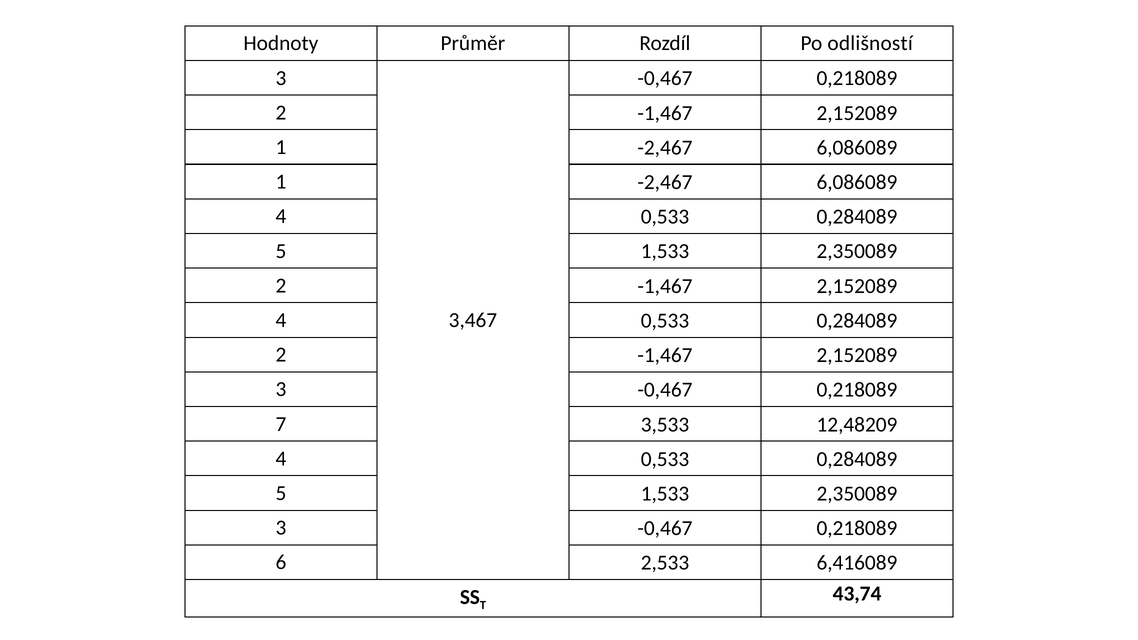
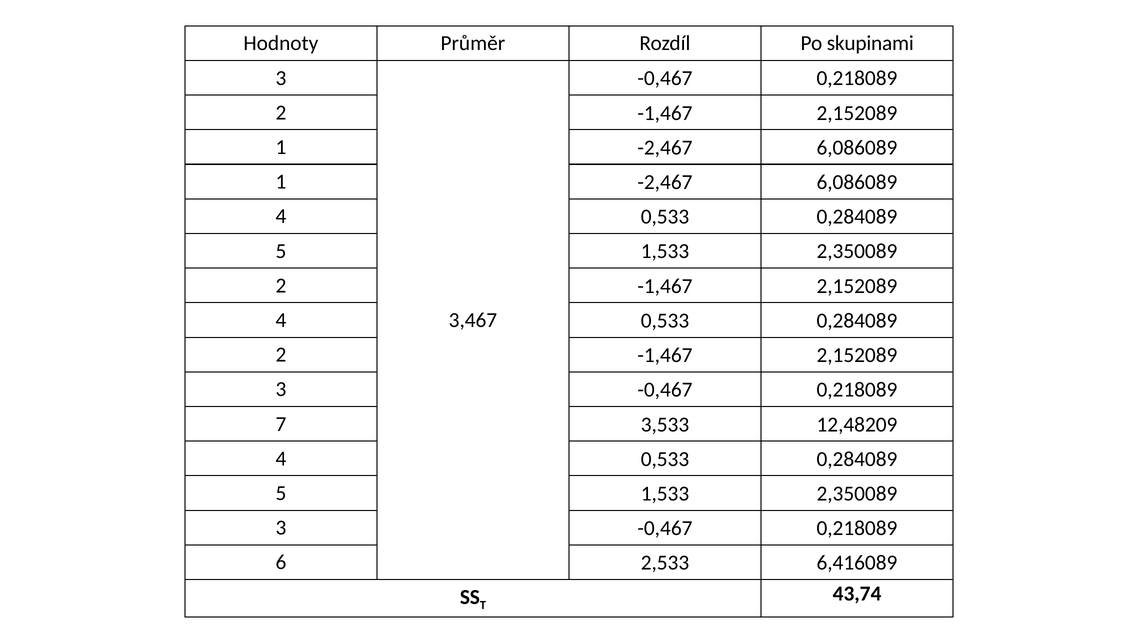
odlišností: odlišností -> skupinami (870, 43)
